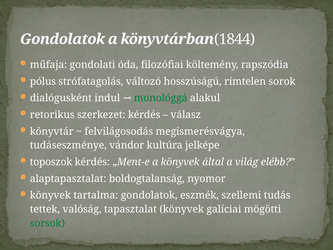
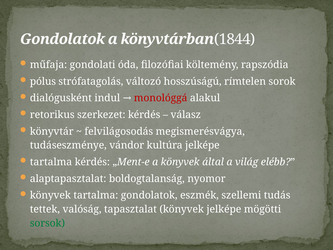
monológgá colour: green -> red (161, 98)
toposzok: toposzok -> tartalma (51, 162)
könyvek galíciai: galíciai -> jelképe (224, 209)
